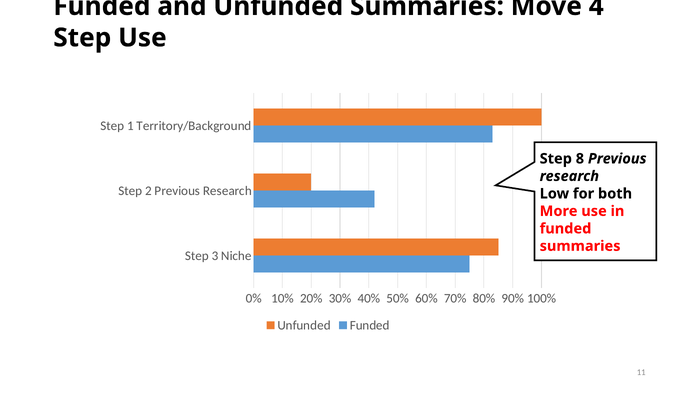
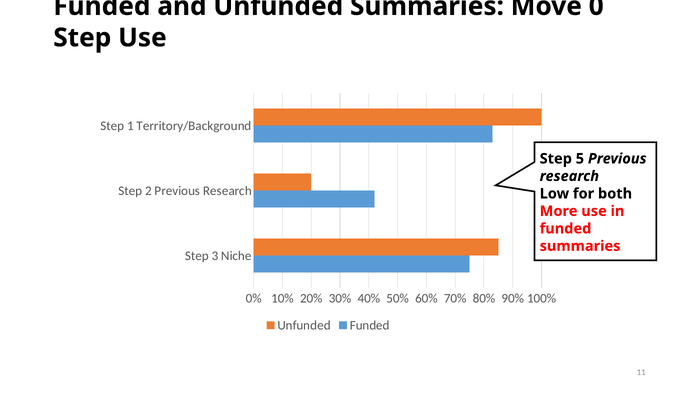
4: 4 -> 0 (596, 6)
8: 8 -> 5 (580, 159)
